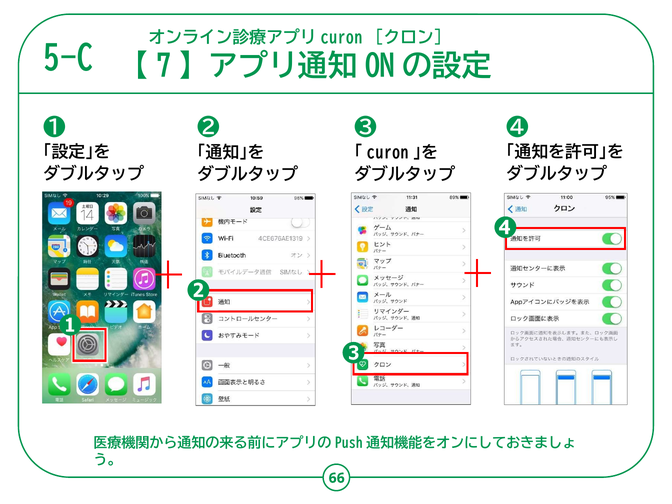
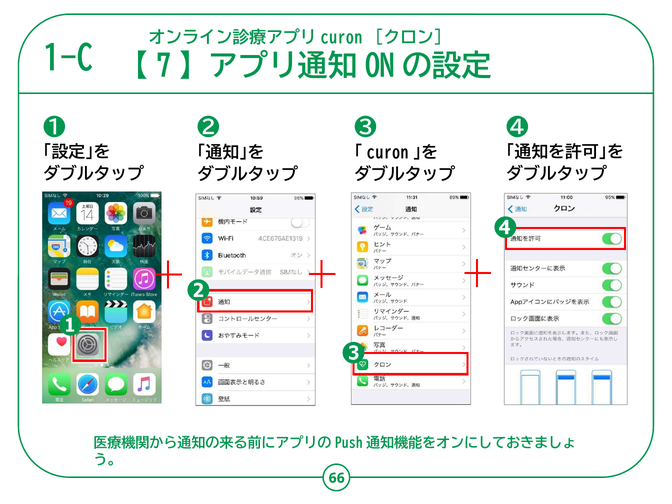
5-C: 5-C -> 1-C (68, 59)
